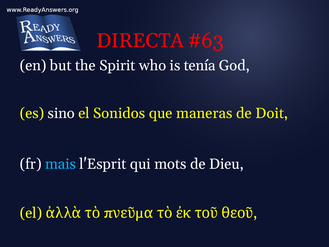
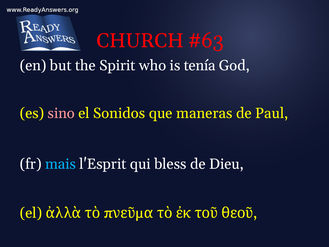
DIRECTA: DIRECTA -> CHURCH (140, 41)
sino colour: white -> pink (61, 113)
Doit: Doit -> Paul (272, 113)
mots: mots -> bless (170, 164)
